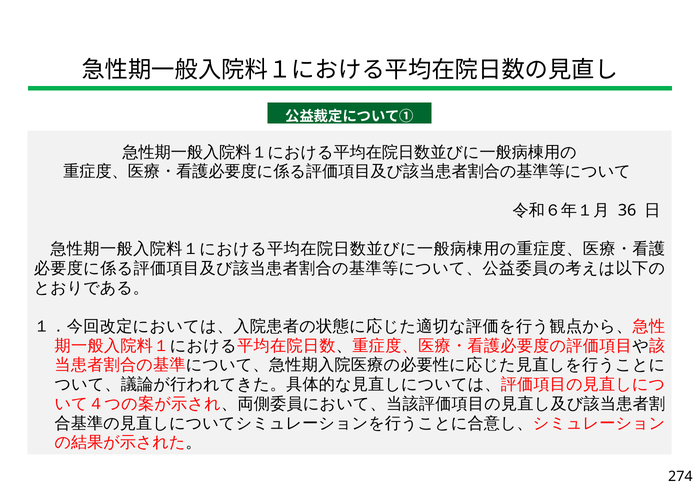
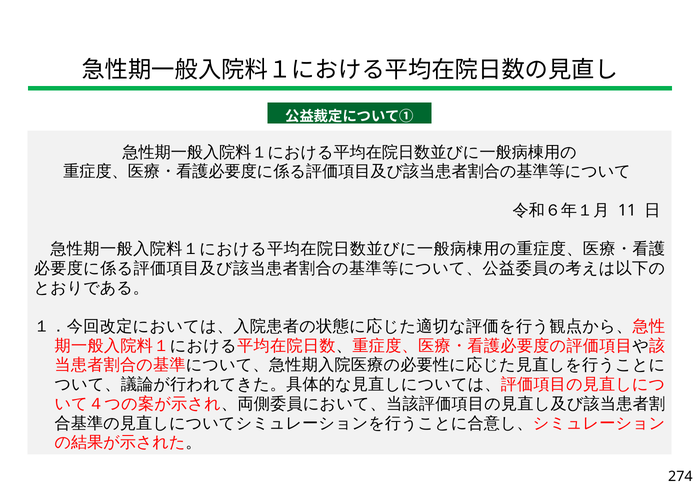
36: 36 -> 11 (627, 210)
